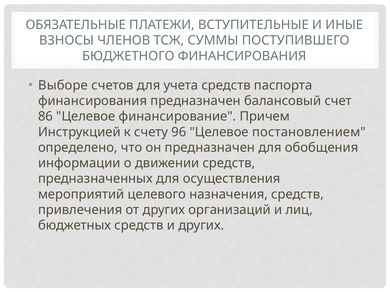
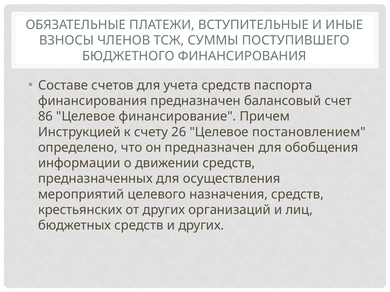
Выборе: Выборе -> Составе (63, 85)
96: 96 -> 26 (179, 132)
привлечения: привлечения -> крестьянских (80, 210)
